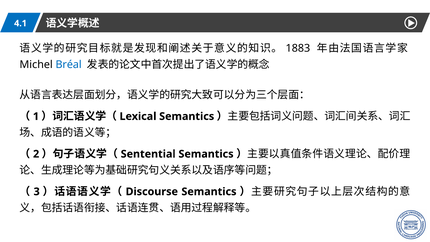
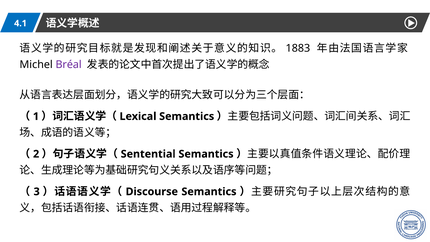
Bréal colour: blue -> purple (69, 64)
